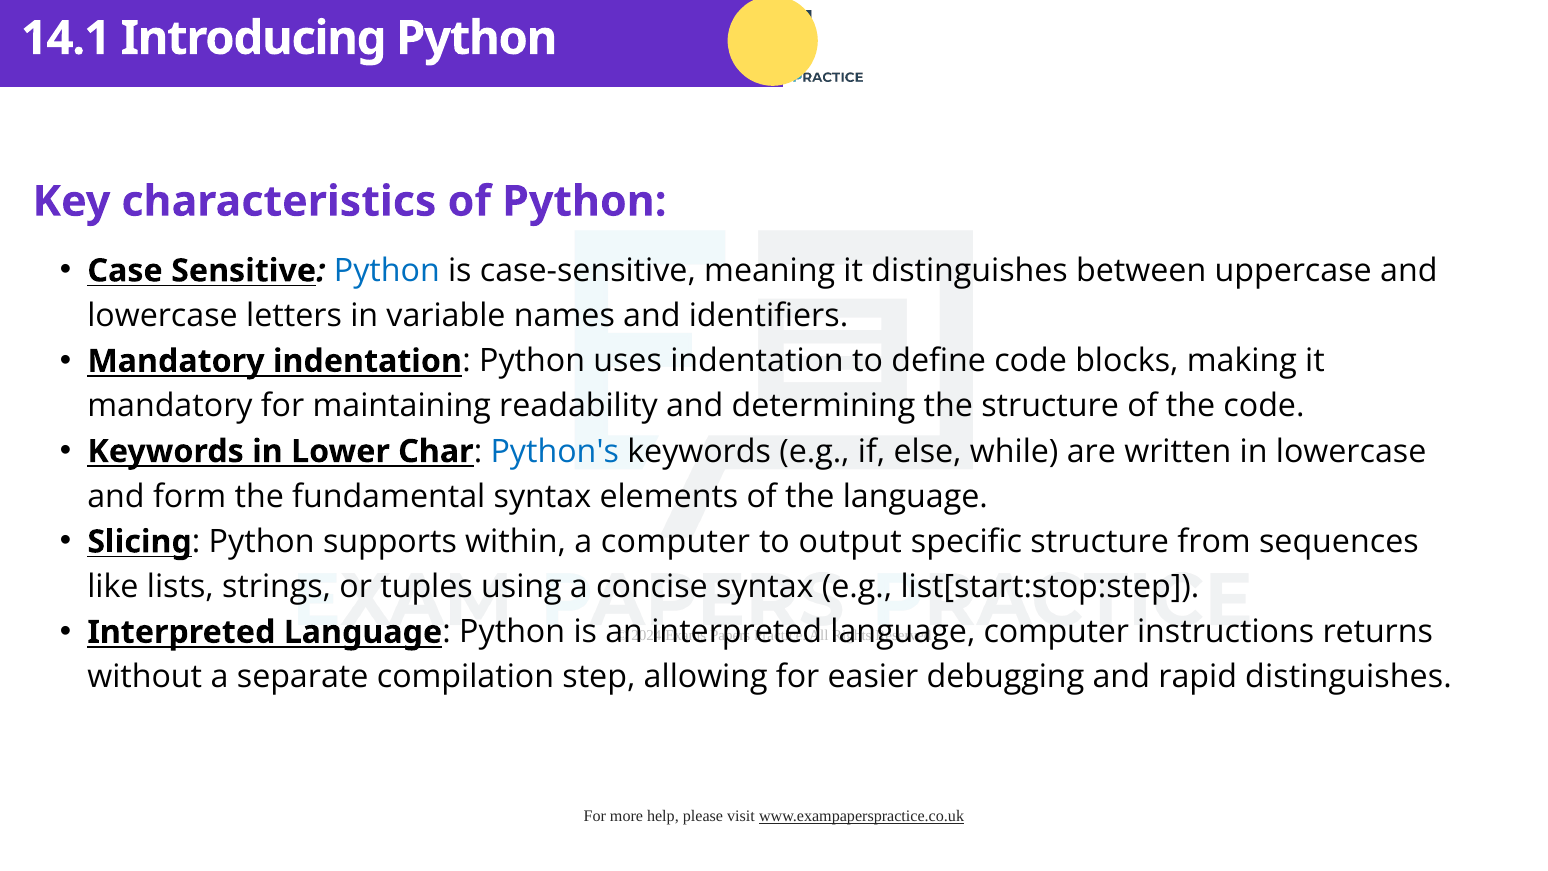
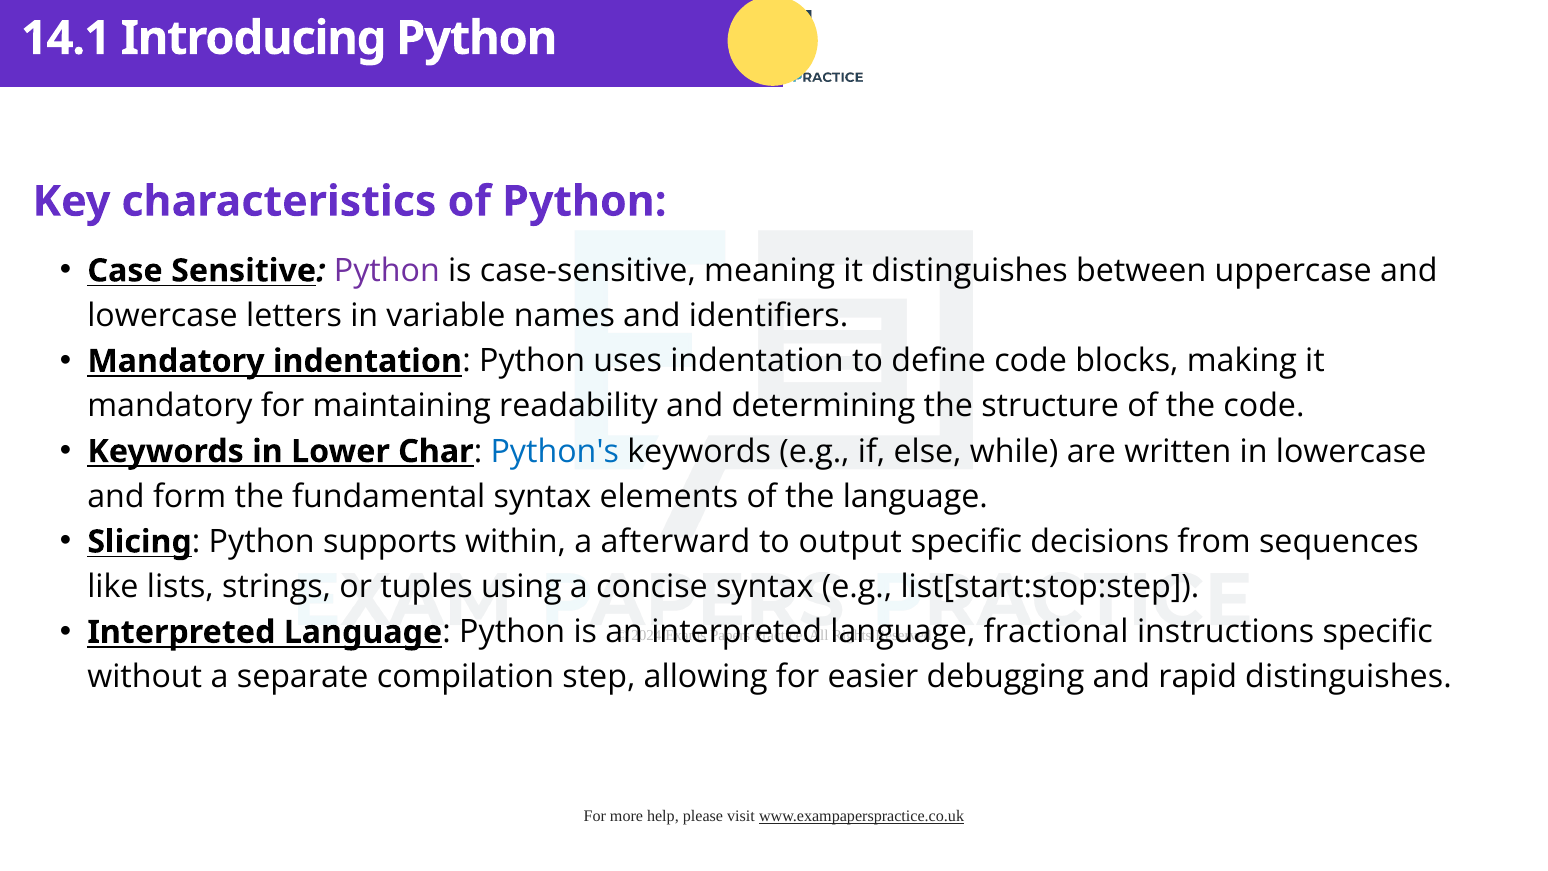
Python colour: blue -> purple (387, 271)
a computer: computer -> afterward (675, 542)
specific structure: structure -> decisions (1100, 542)
computer: computer -> fractional (1056, 632)
instructions returns: returns -> specific (1378, 632)
